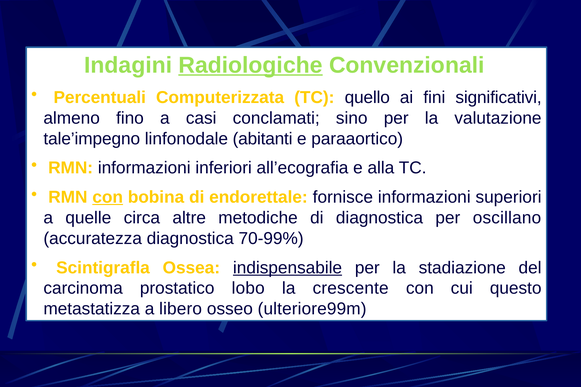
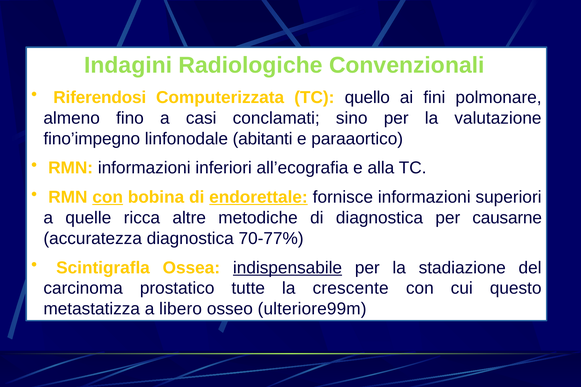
Radiologiche underline: present -> none (251, 65)
Percentuali: Percentuali -> Riferendosi (100, 97)
significativi: significativi -> polmonare (498, 97)
tale’impegno: tale’impegno -> fino’impegno (92, 139)
endorettale underline: none -> present (258, 197)
circa: circa -> ricca (142, 218)
oscillano: oscillano -> causarne (507, 218)
70-99%: 70-99% -> 70-77% (271, 239)
lobo: lobo -> tutte (248, 289)
